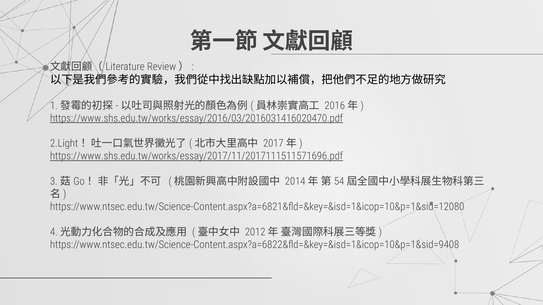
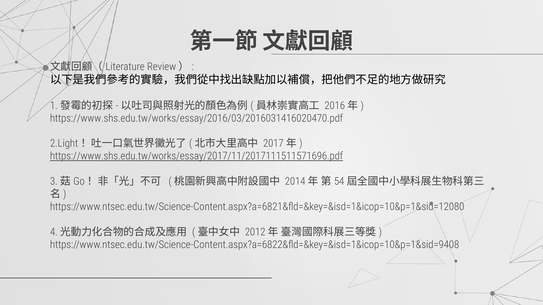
https://www.shs.edu.tw/works/essay/2016/03/2016031416020470.pdf underline: present -> none (196, 118)
